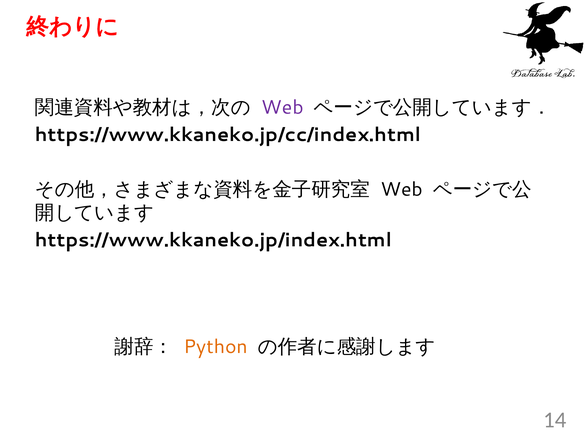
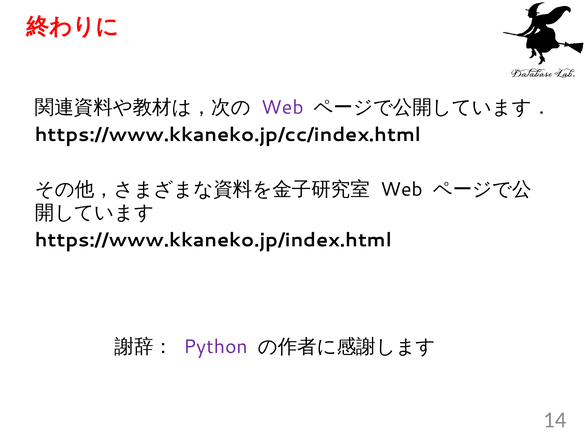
Python colour: orange -> purple (216, 346)
